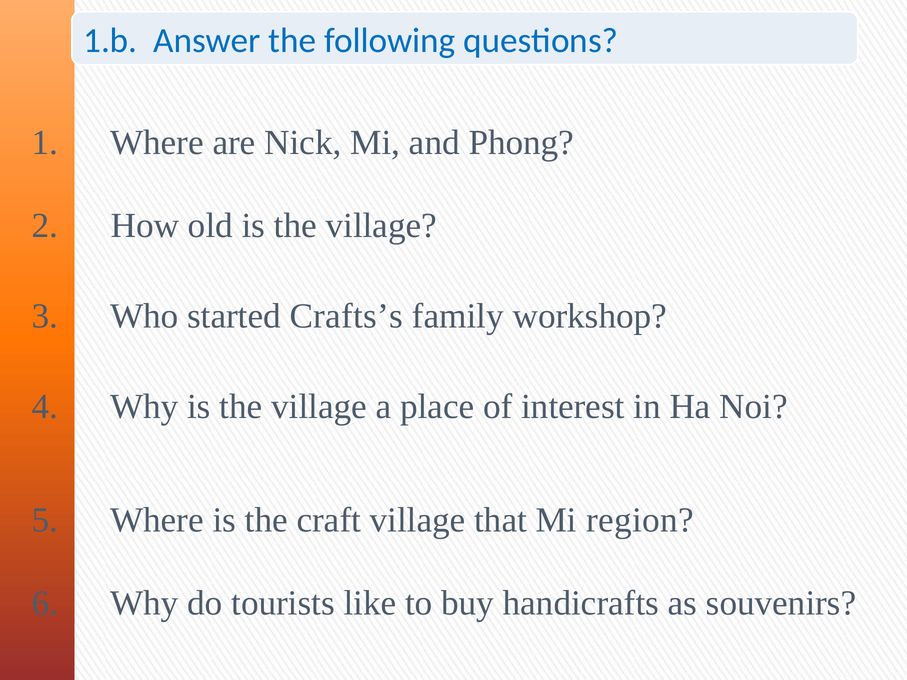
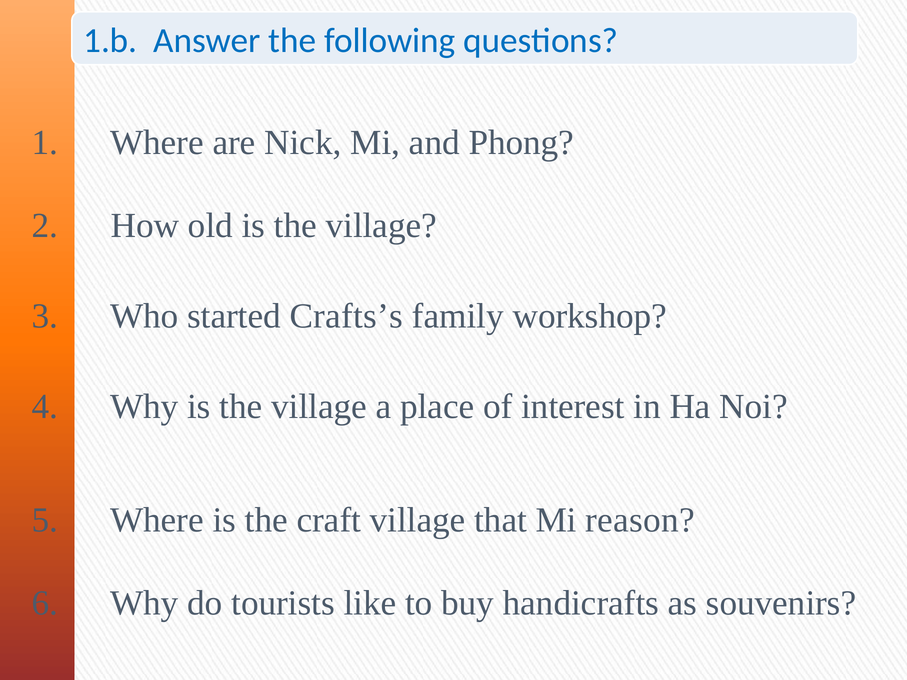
region: region -> reason (640, 520)
